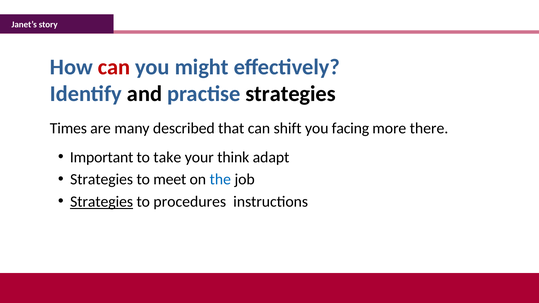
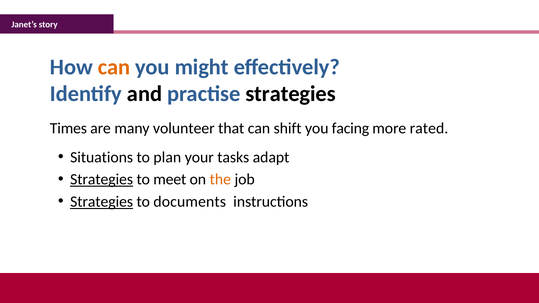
can colour: red -> orange (114, 67)
described: described -> volunteer (184, 128)
there: there -> rated (429, 128)
Important: Important -> Situations (102, 157)
take: take -> plan (167, 157)
think: think -> tasks (233, 157)
Strategies underline: none -> present (102, 180)
the colour: blue -> orange (220, 180)
procedures: procedures -> documents (190, 202)
